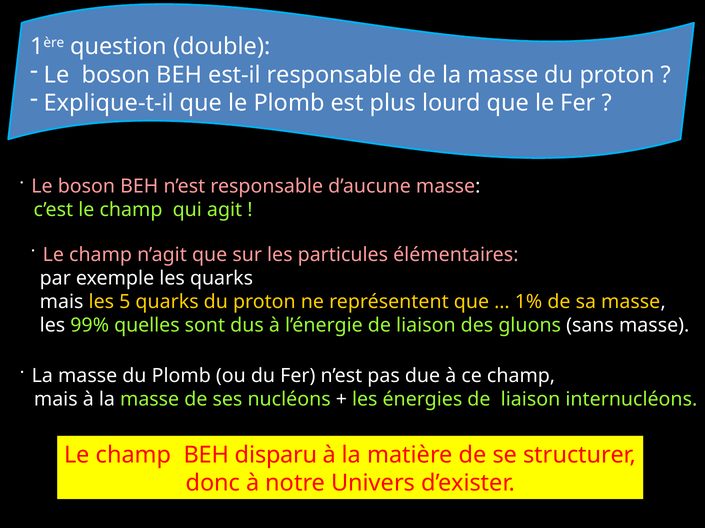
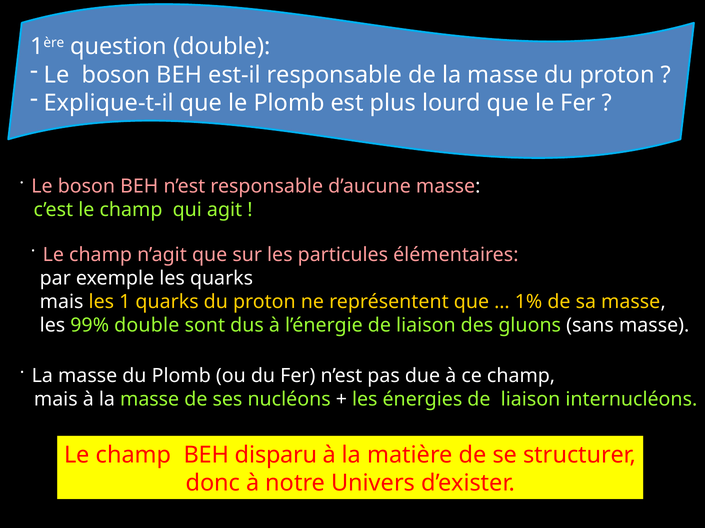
5: 5 -> 1 (125, 302)
99% quelles: quelles -> double (147, 326)
